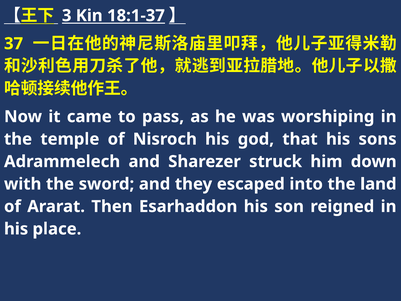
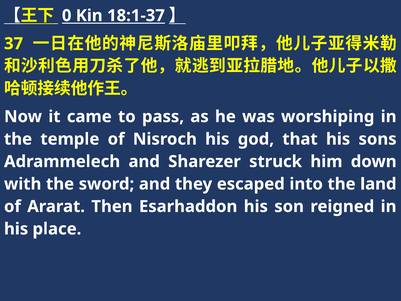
3: 3 -> 0 (67, 16)
